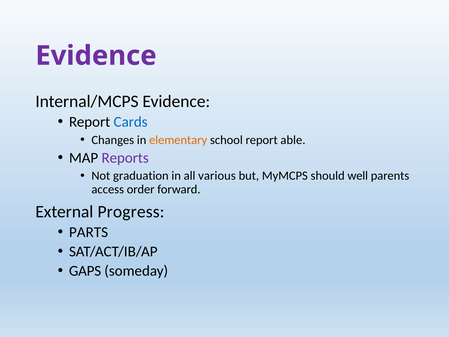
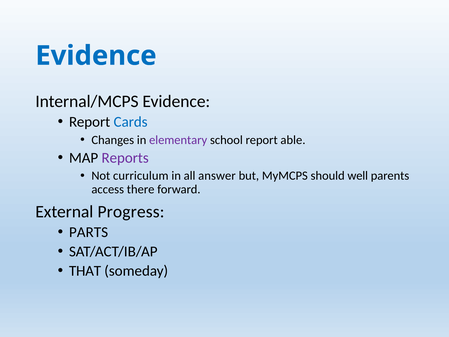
Evidence colour: purple -> blue (96, 56)
elementary colour: orange -> purple (178, 140)
graduation: graduation -> curriculum (141, 176)
various: various -> answer (217, 176)
order: order -> there (141, 189)
GAPS: GAPS -> THAT (85, 271)
